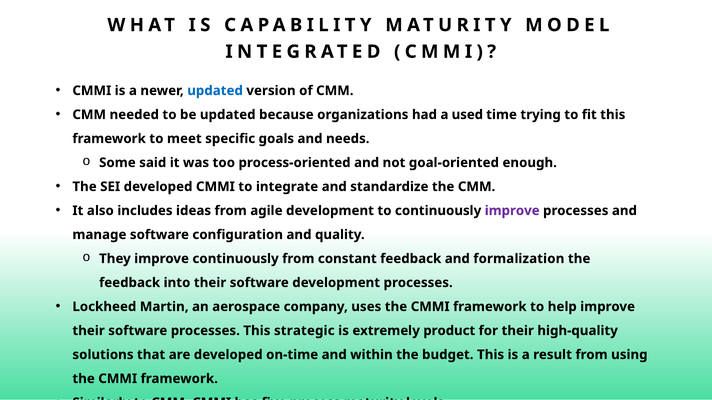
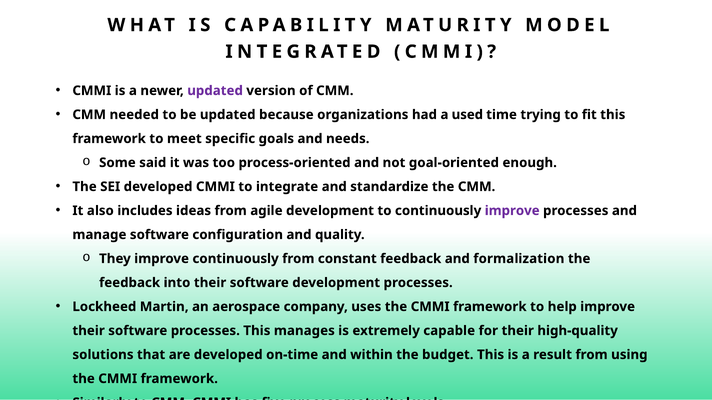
updated colour: blue -> purple (215, 91)
strategic: strategic -> manages (304, 331)
product: product -> capable (449, 331)
